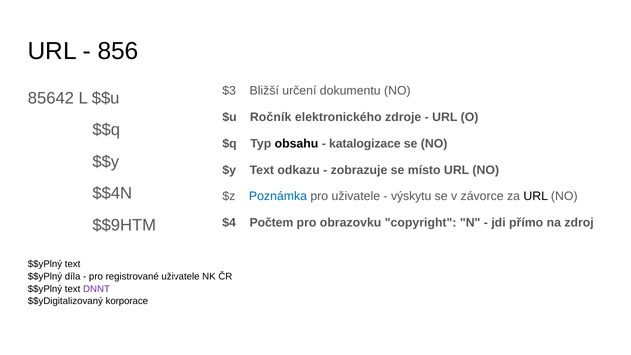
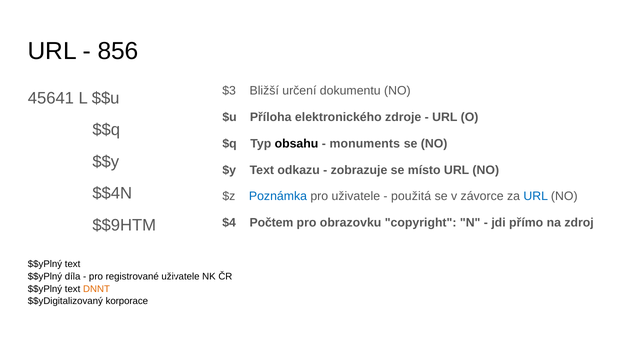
85642: 85642 -> 45641 (51, 98)
Ročník: Ročník -> Příloha (271, 117)
katalogizace: katalogizace -> monuments (365, 144)
výskytu: výskytu -> použitá (411, 196)
URL colour: black -> blue (536, 196)
DNNT colour: purple -> orange (96, 289)
